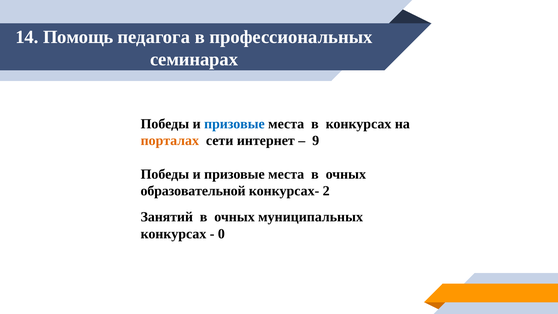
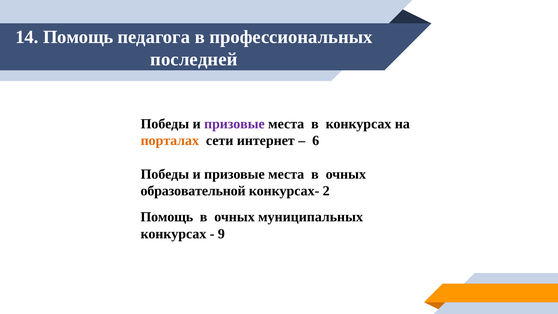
семинарах: семинарах -> последней (194, 59)
призовые colour: blue -> purple (234, 124)
9: 9 -> 6 (316, 141)
Занятий: Занятий -> Помощь (167, 217)
0: 0 -> 9 (221, 234)
